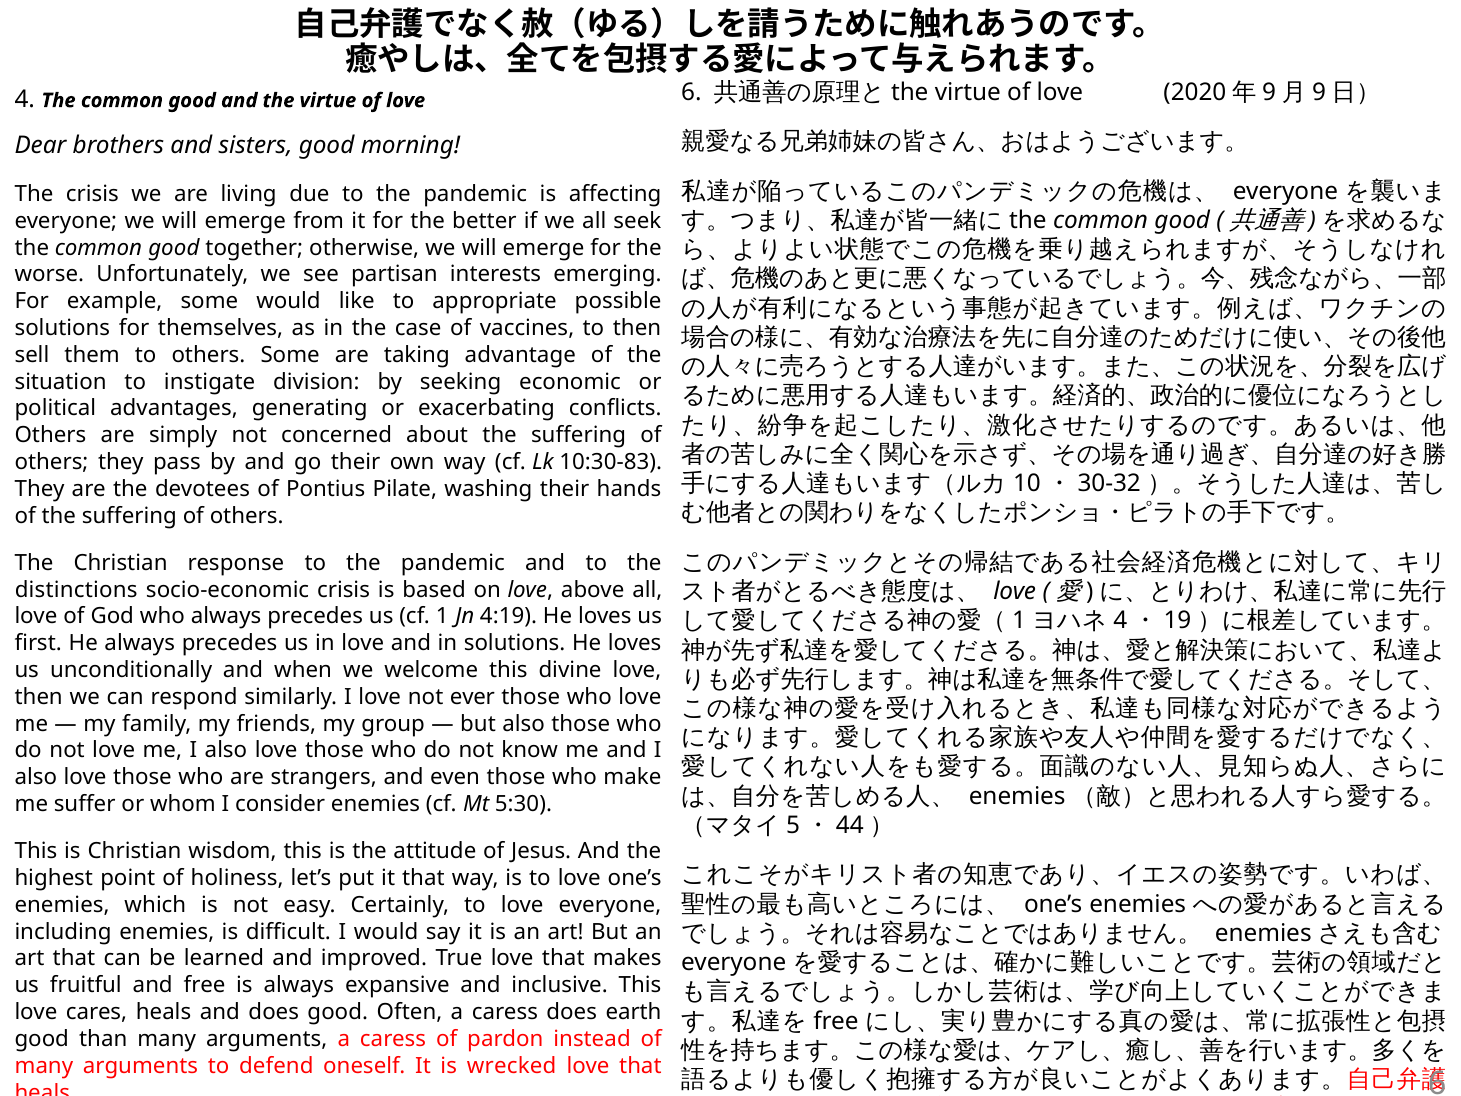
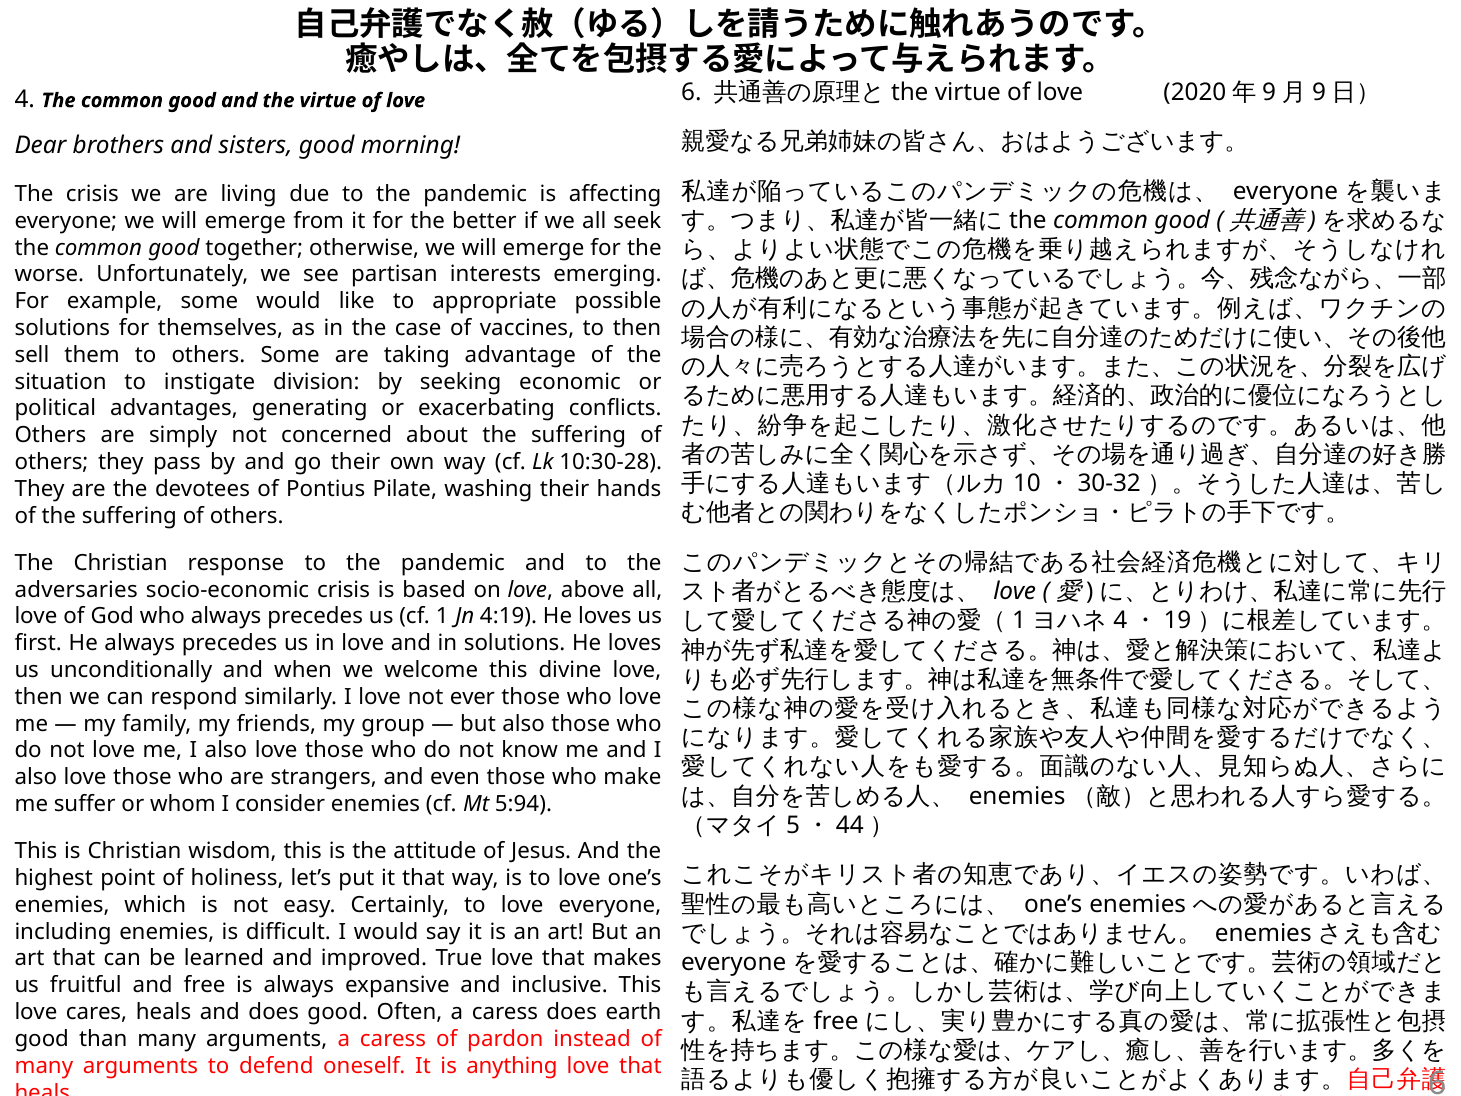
10:30-83: 10:30-83 -> 10:30-28 (611, 462)
distinctions: distinctions -> adversaries (76, 590)
5:30: 5:30 -> 5:94 (523, 804)
wrecked: wrecked -> anything (512, 1066)
